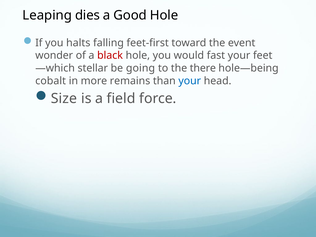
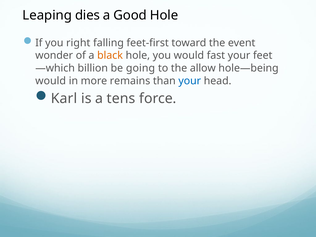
halts: halts -> right (78, 43)
black colour: red -> orange (110, 56)
stellar: stellar -> billion (93, 68)
there: there -> allow (203, 68)
cobalt: cobalt -> would (51, 81)
Size: Size -> Karl (64, 98)
field: field -> tens (121, 98)
